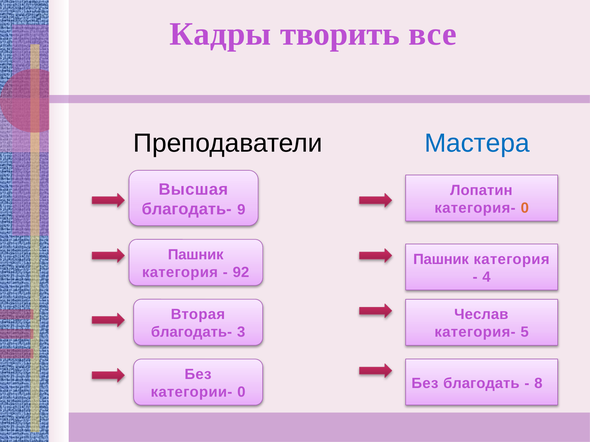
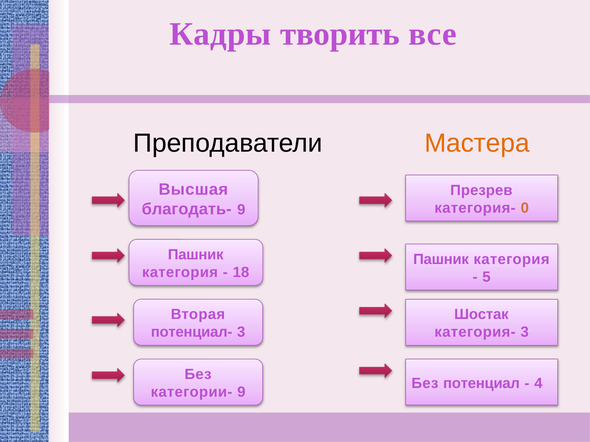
Мастера colour: blue -> orange (477, 143)
Лопатин: Лопатин -> Презрев (481, 190)
92: 92 -> 18 (241, 273)
4: 4 -> 5 (486, 277)
Чеслав: Чеслав -> Шостак (481, 315)
благодать-: благодать- -> потенциал- (192, 332)
категория- 5: 5 -> 3 (525, 333)
благодать: благодать -> потенциал (481, 384)
8: 8 -> 4 (538, 384)
категории- 0: 0 -> 9 (241, 392)
